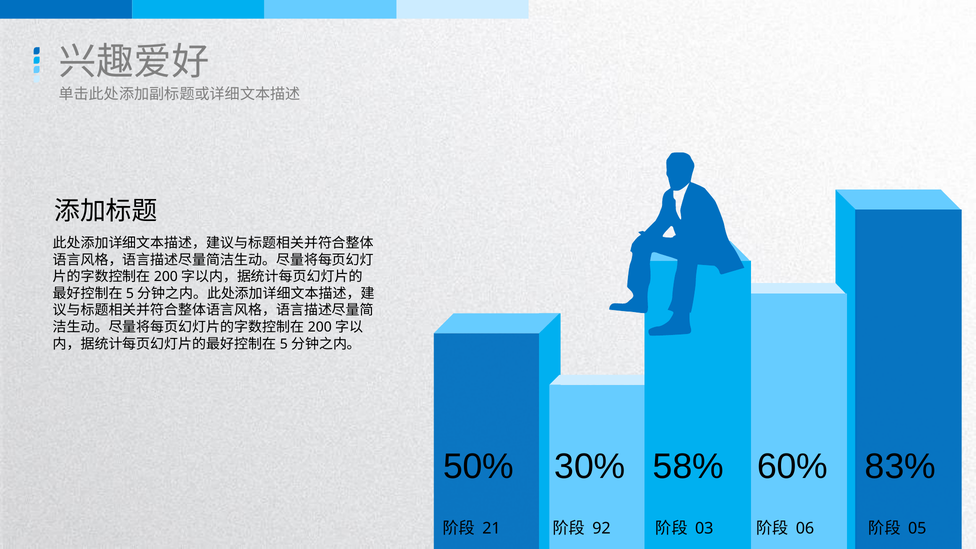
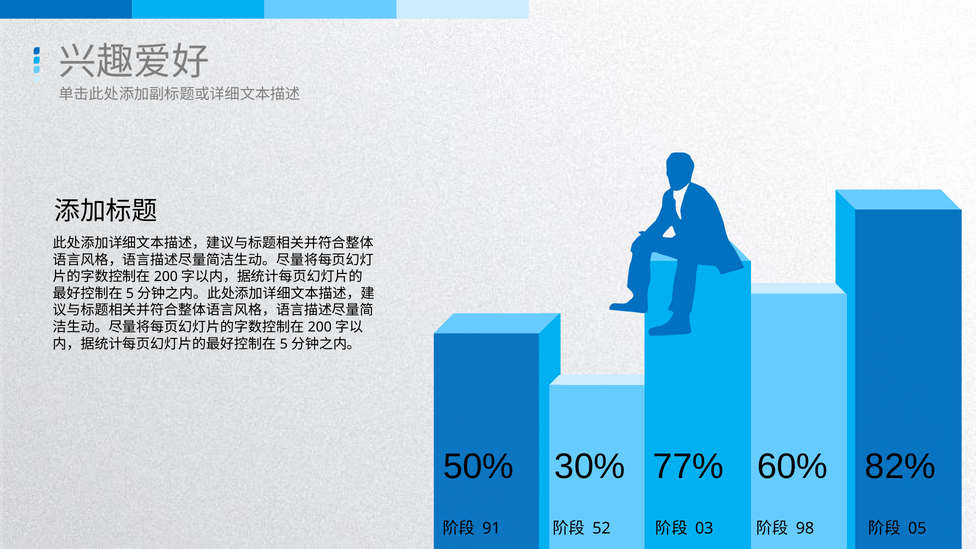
58%: 58% -> 77% (688, 467)
83%: 83% -> 82% (900, 467)
21: 21 -> 91 (492, 528)
92: 92 -> 52 (601, 528)
06: 06 -> 98 (805, 528)
